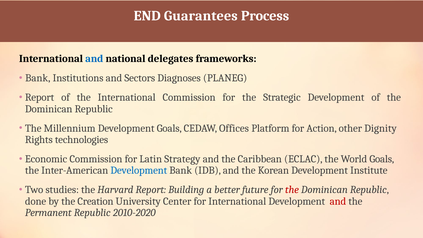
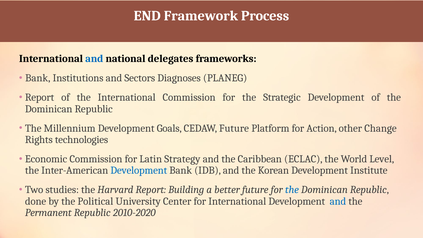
Guarantees: Guarantees -> Framework (201, 16)
CEDAW Offices: Offices -> Future (234, 128)
Dignity: Dignity -> Change (381, 128)
World Goals: Goals -> Level (382, 159)
the colour: red -> blue (292, 190)
Creation: Creation -> Political (95, 201)
and colour: red -> blue (338, 201)
